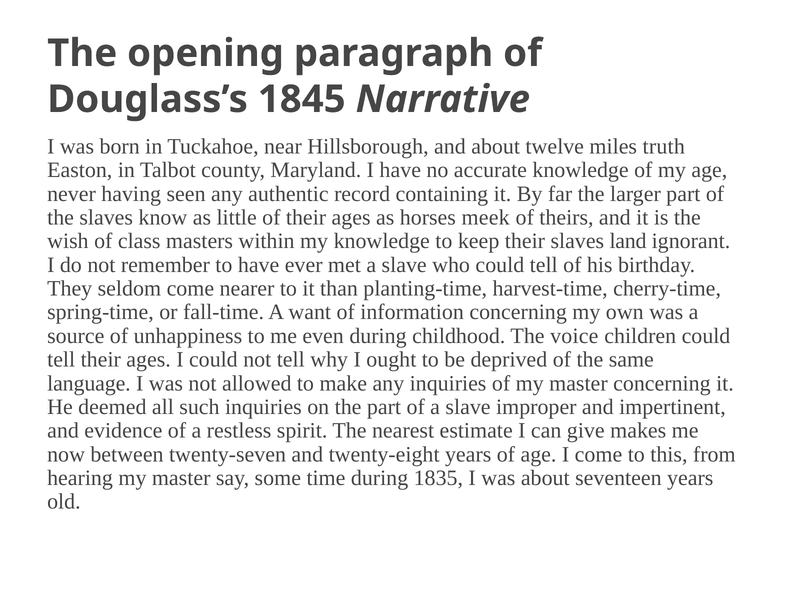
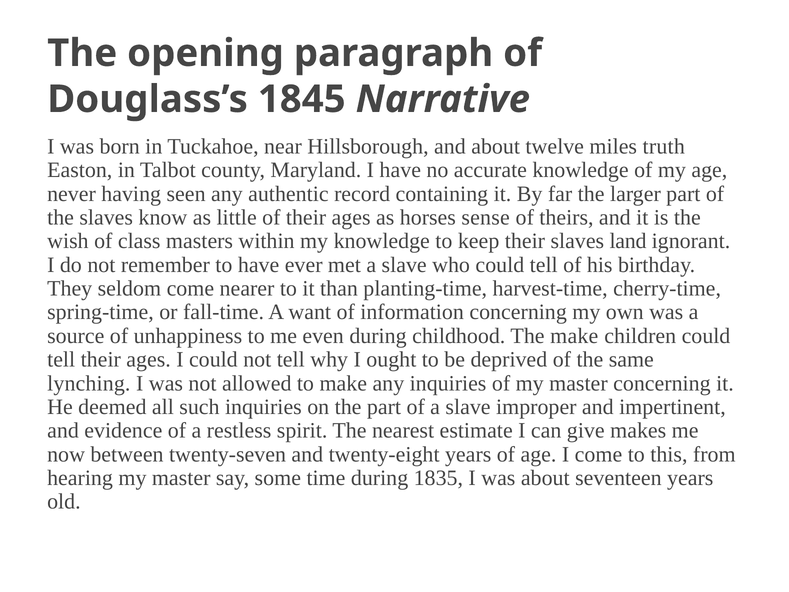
meek: meek -> sense (486, 217)
The voice: voice -> make (574, 336)
language: language -> lynching (89, 383)
